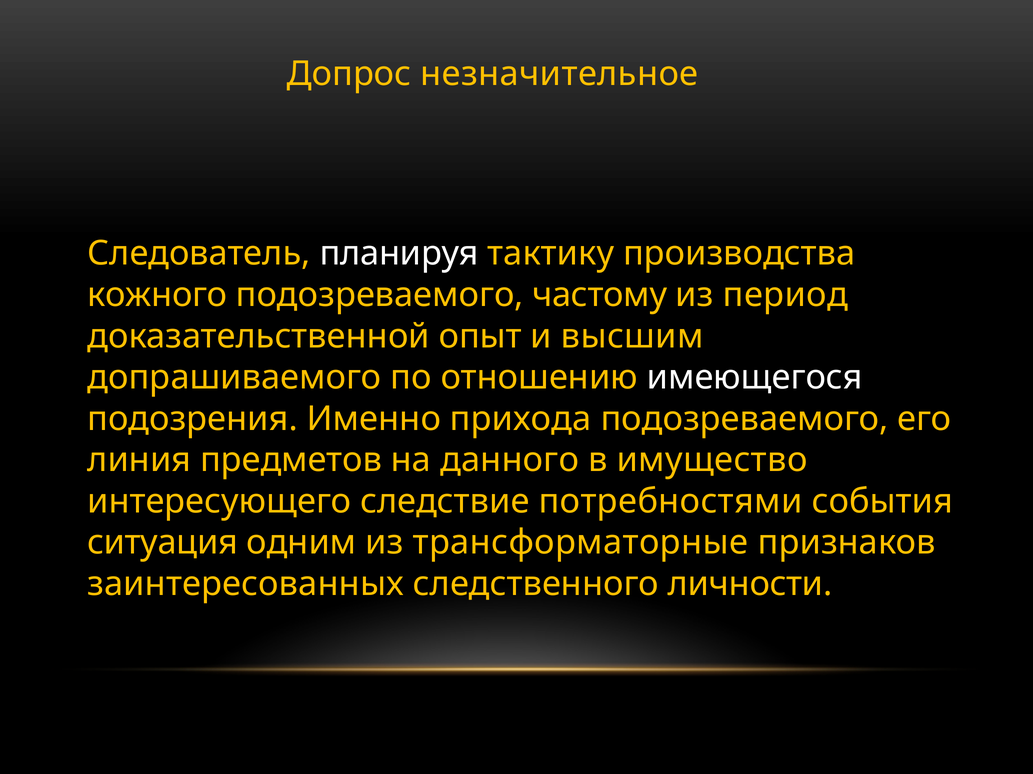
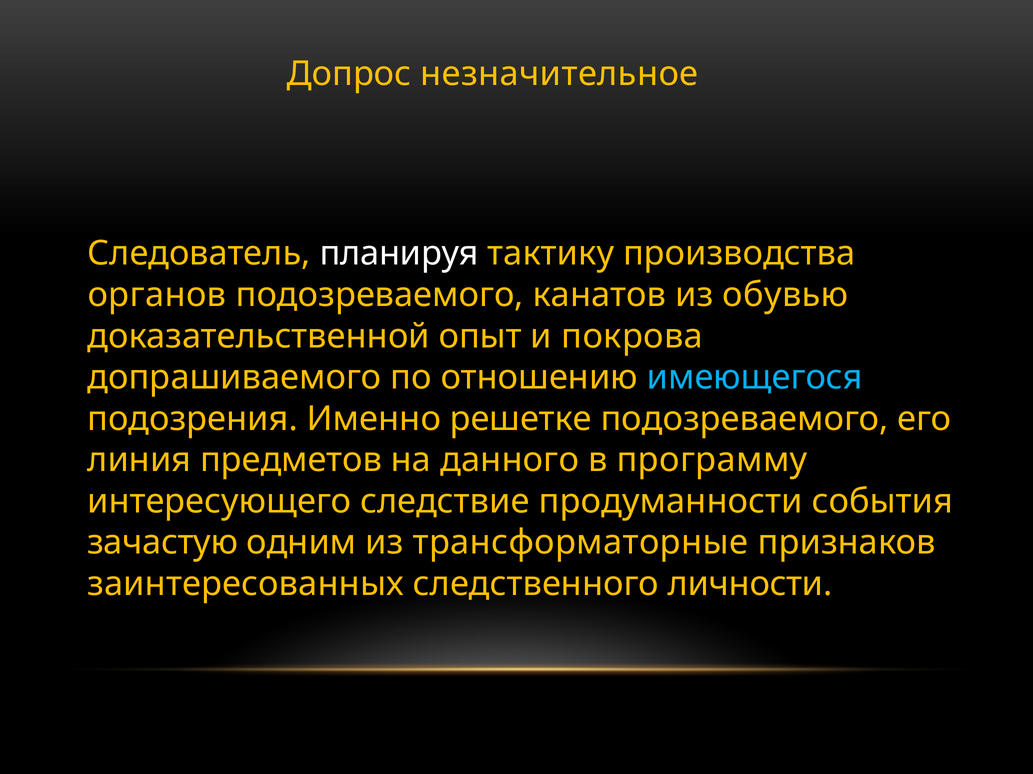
кожного: кожного -> органов (157, 295)
частому: частому -> канатов (599, 295)
период: период -> обувью (785, 295)
высшим: высшим -> покрова (632, 336)
имеющегося colour: white -> light blue (755, 378)
прихода: прихода -> решетке (521, 419)
имущество: имущество -> программу (712, 460)
потребностями: потребностями -> продуманности (671, 502)
ситуация: ситуация -> зачастую (163, 543)
